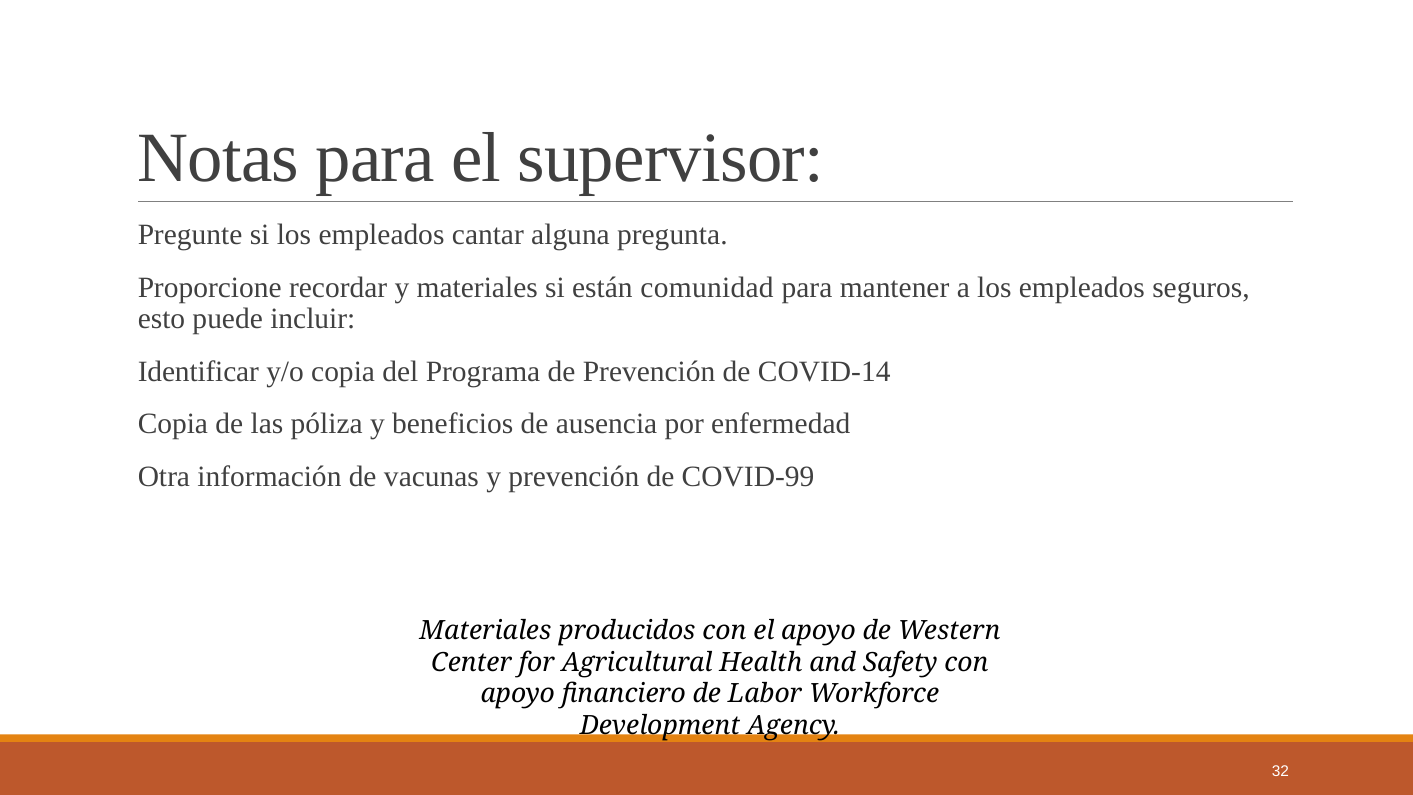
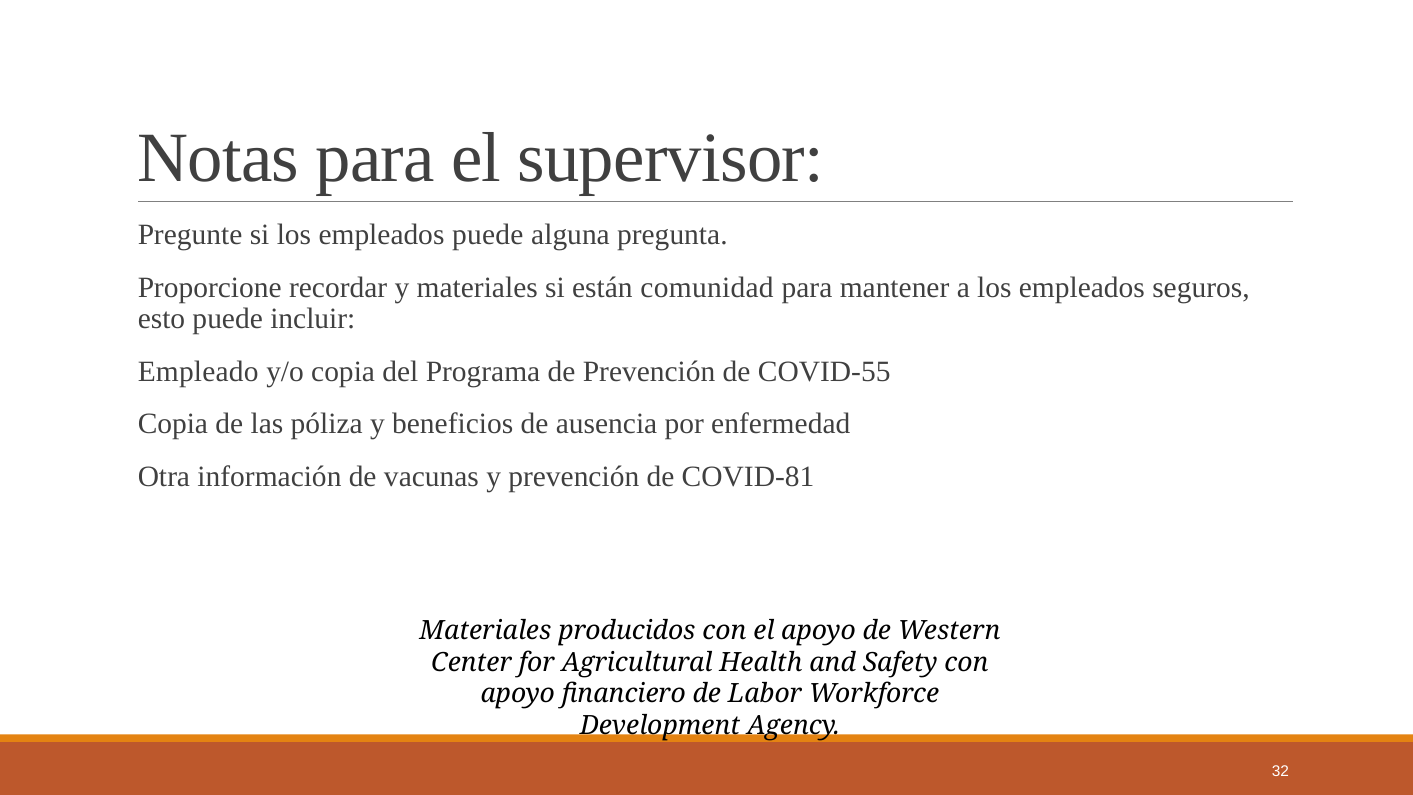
empleados cantar: cantar -> puede (488, 235)
Identificar: Identificar -> Empleado (198, 372)
COVID-14: COVID-14 -> COVID-55 (824, 372)
COVID-99: COVID-99 -> COVID-81 (748, 476)
